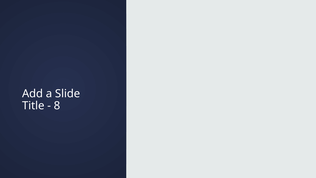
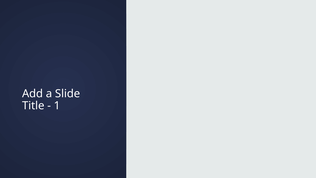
8: 8 -> 1 (57, 106)
